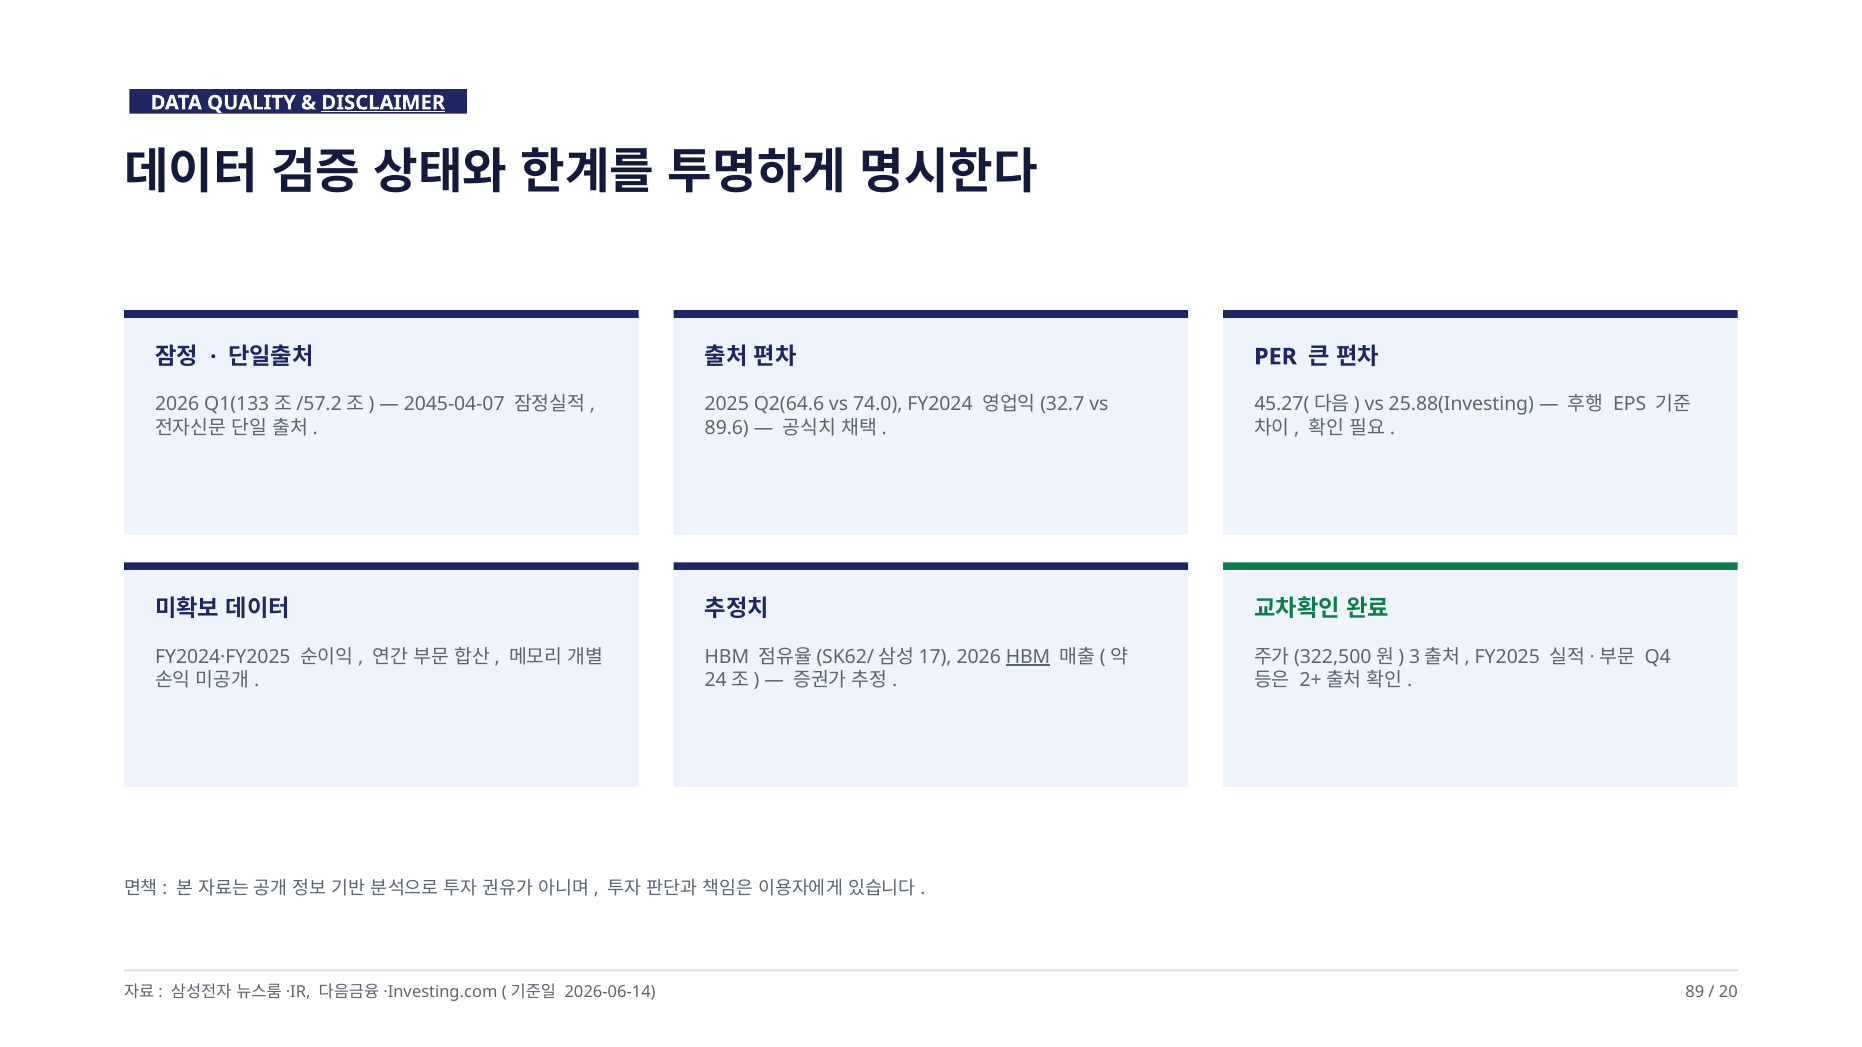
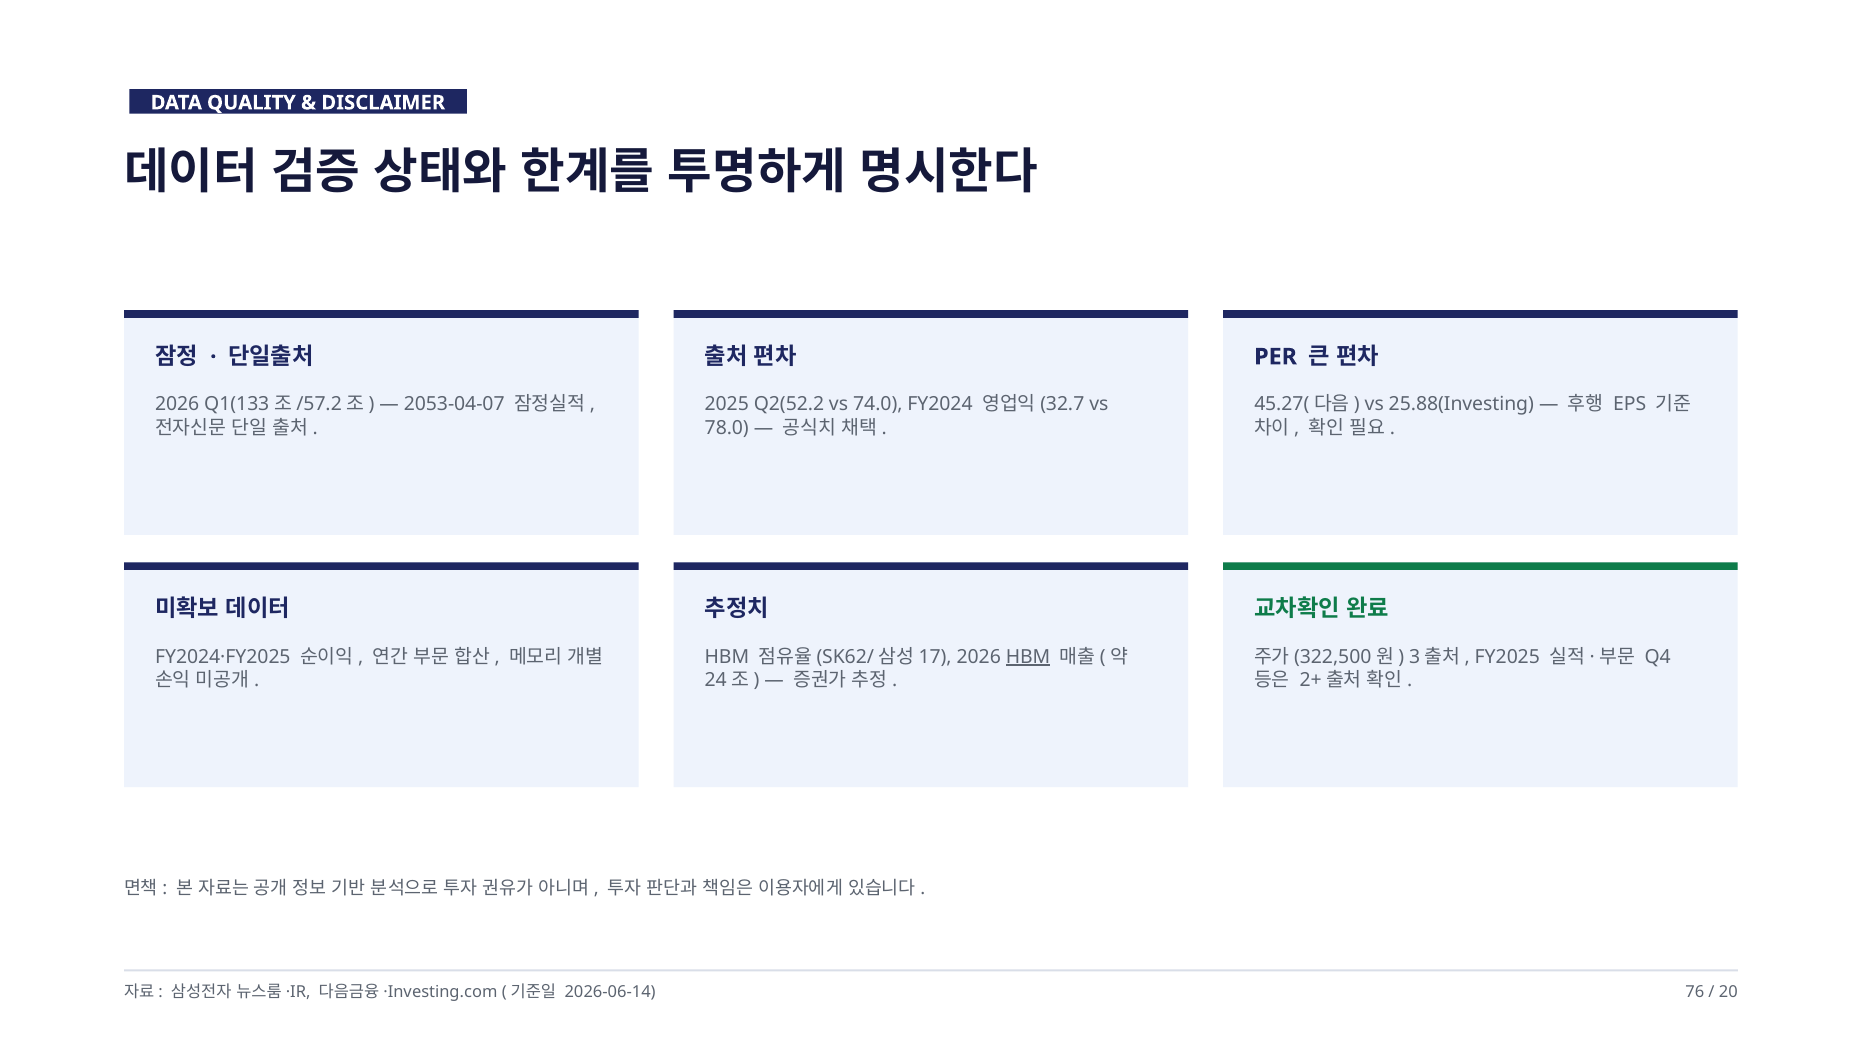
DISCLAIMER underline: present -> none (383, 103)
2045-04-07: 2045-04-07 -> 2053-04-07 (454, 405)
Q2(64.6: Q2(64.6 -> Q2(52.2 (789, 405)
89.6: 89.6 -> 78.0 (727, 428)
89: 89 -> 76 (1695, 992)
